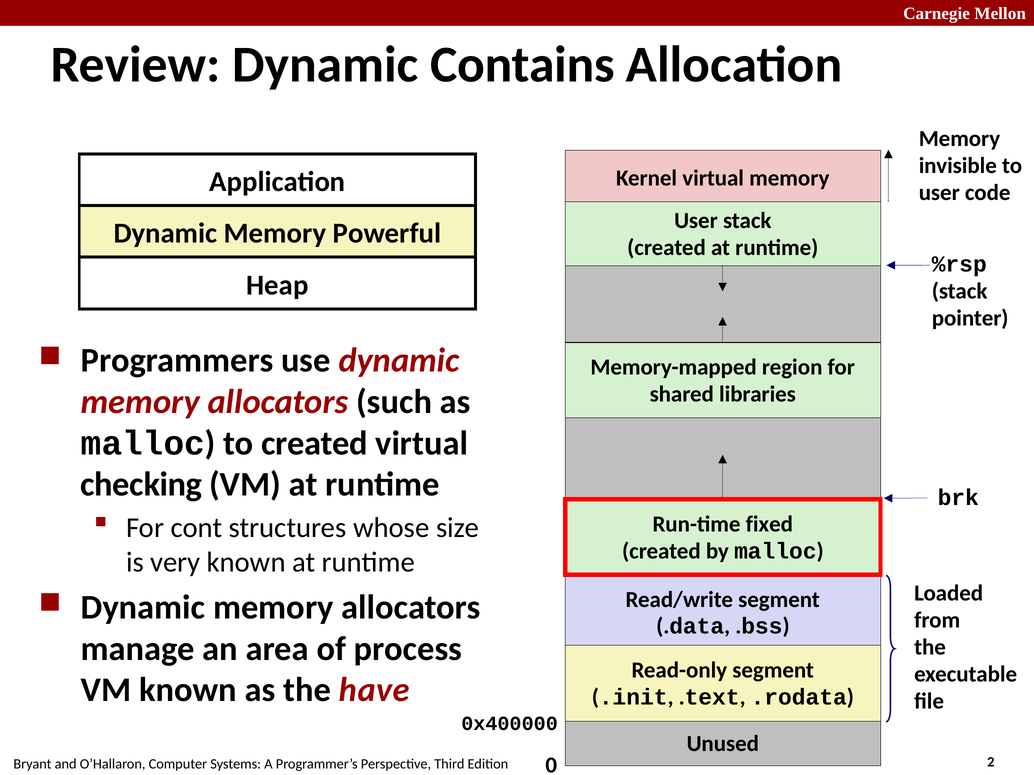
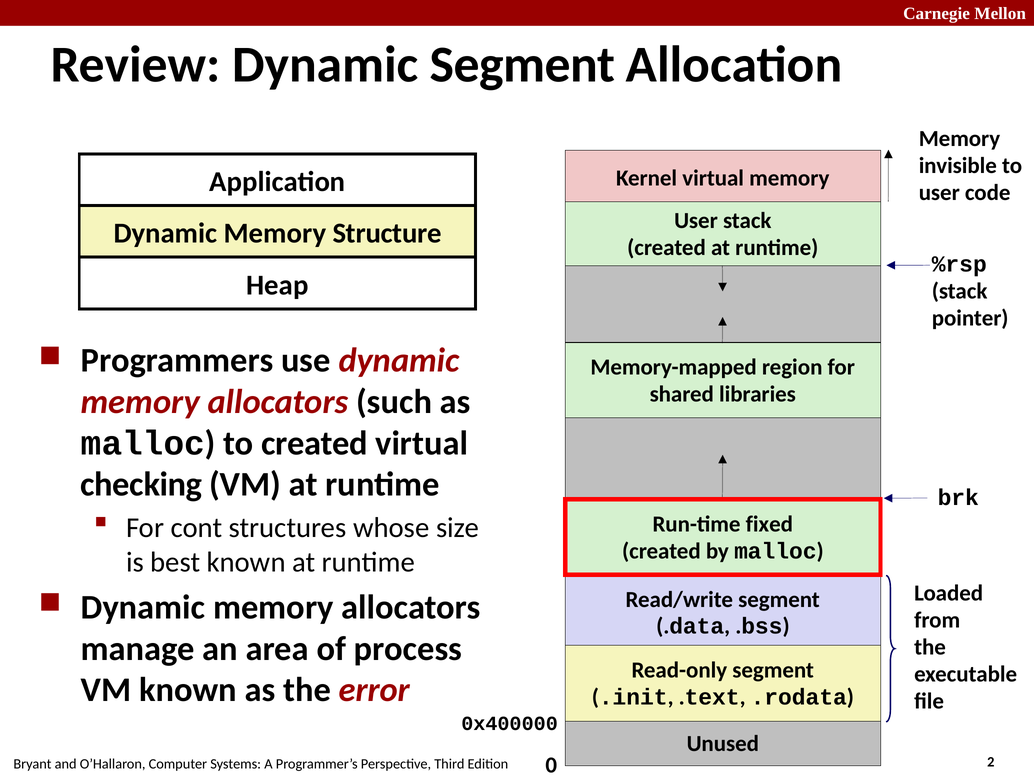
Dynamic Contains: Contains -> Segment (523, 65)
Powerful: Powerful -> Structure (387, 234)
very: very -> best (175, 563)
have: have -> error (374, 691)
